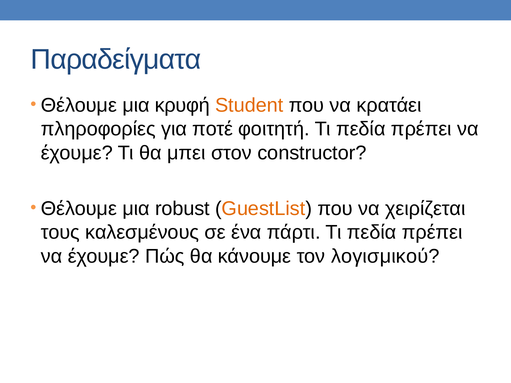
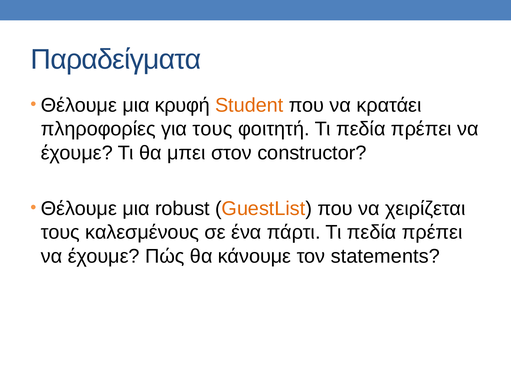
για ποτέ: ποτέ -> τους (212, 129)
λογισμικού: λογισμικού -> statements (385, 256)
